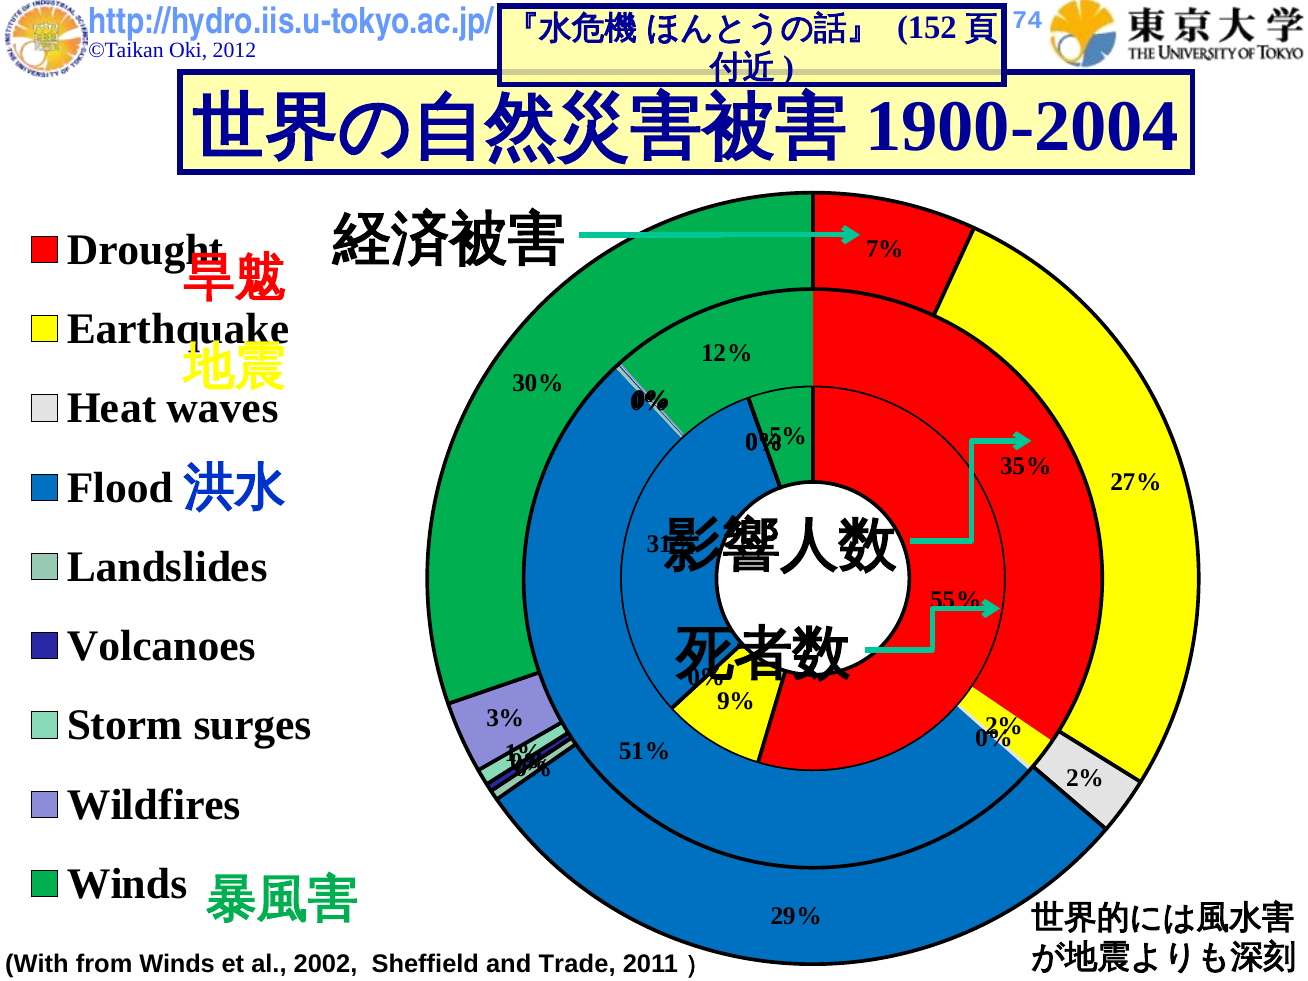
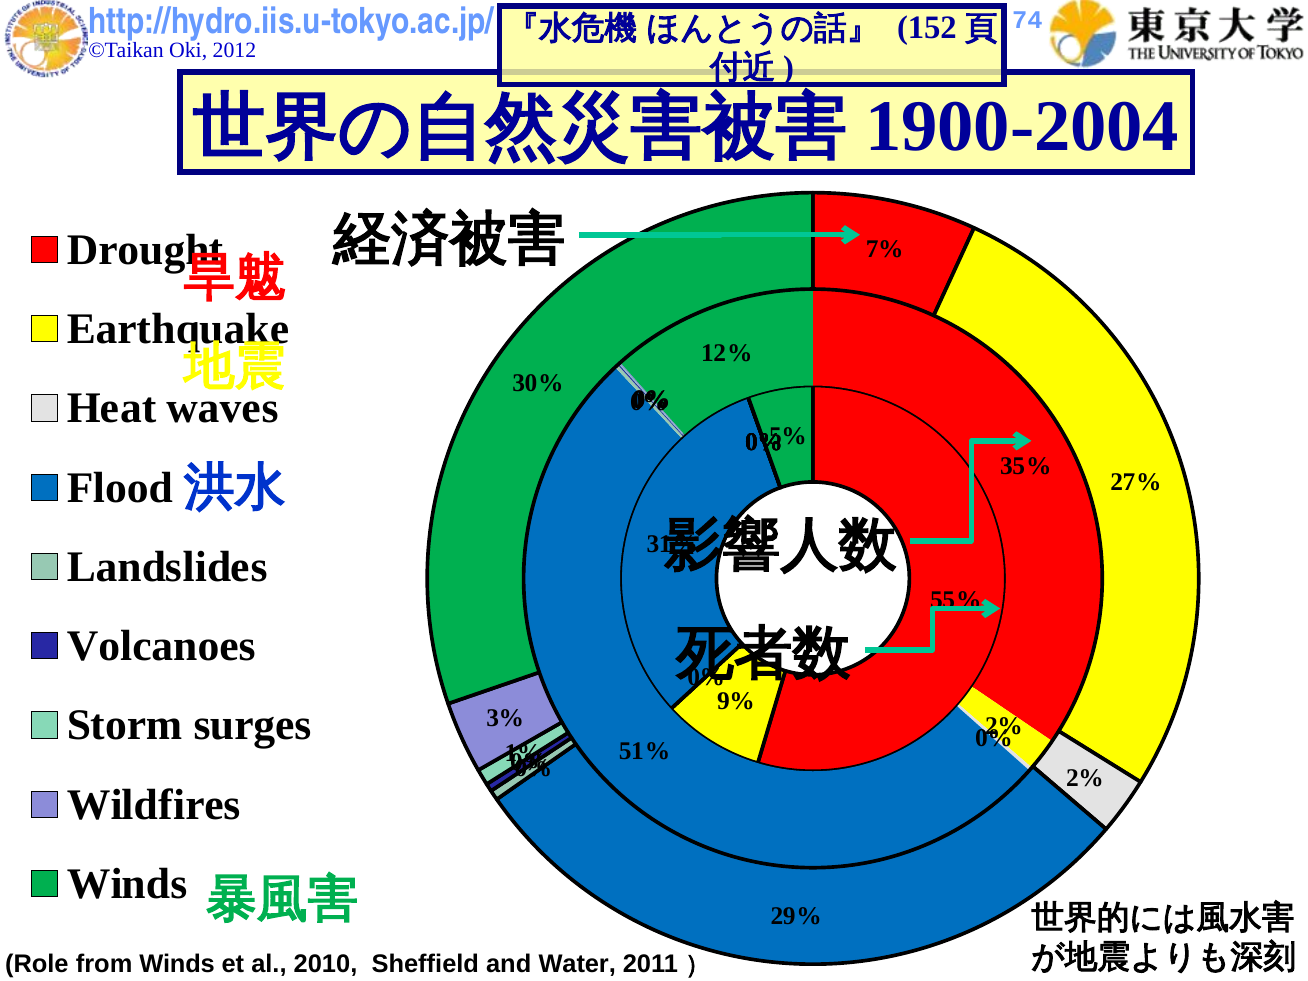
With: With -> Role (37, 964)
2002: 2002 -> 2010 (326, 964)
Trade: Trade -> Water (577, 964)
